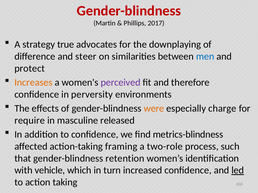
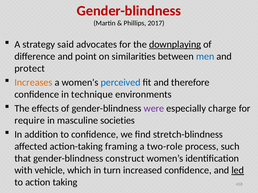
true: true -> said (66, 45)
downplaying underline: none -> present (175, 45)
steer: steer -> point (86, 57)
perceived colour: purple -> blue (121, 83)
perversity: perversity -> technique (92, 95)
were colour: orange -> purple (154, 109)
released: released -> societies (118, 121)
metrics-blindness: metrics-blindness -> stretch-blindness (188, 135)
retention: retention -> construct (125, 159)
